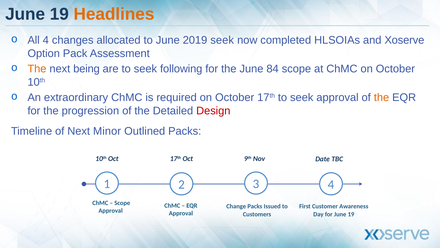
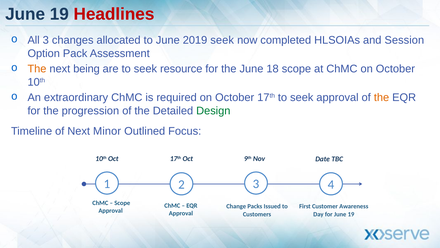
Headlines colour: orange -> red (114, 14)
All 4: 4 -> 3 (46, 40)
Xoserve: Xoserve -> Session (404, 40)
following: following -> resource (181, 69)
84: 84 -> 18 (273, 69)
Design colour: red -> green (213, 111)
Outlined Packs: Packs -> Focus (185, 131)
